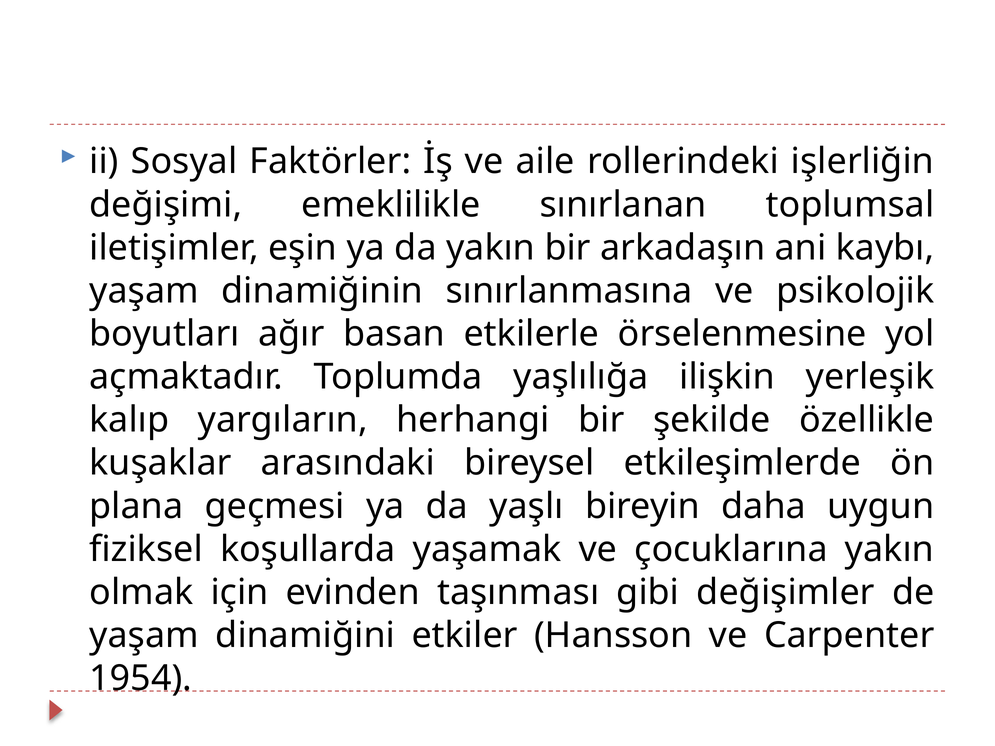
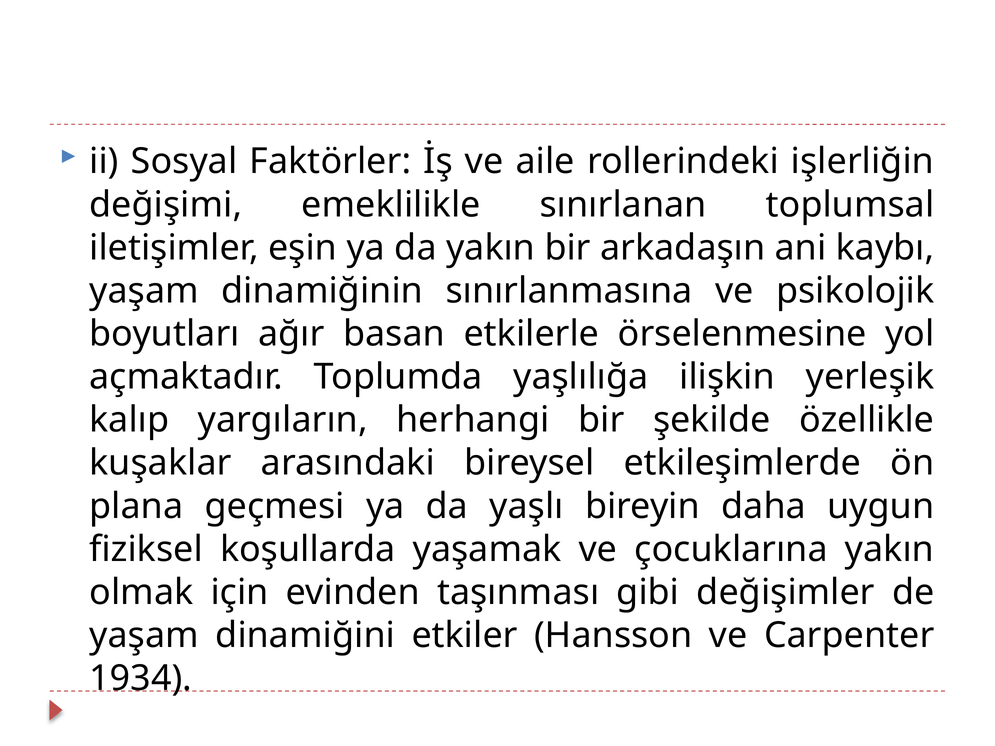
1954: 1954 -> 1934 (141, 679)
